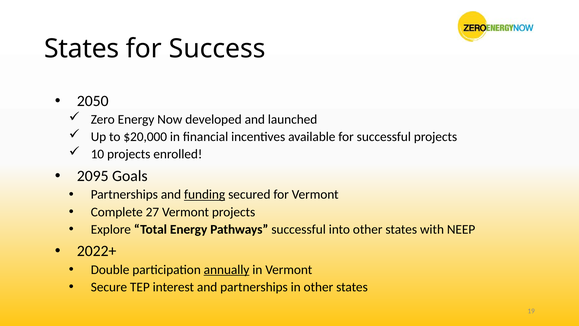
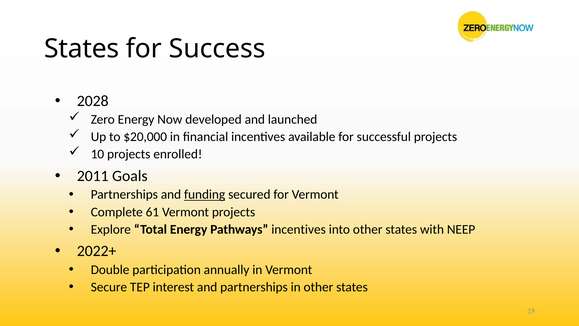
2050: 2050 -> 2028 (93, 101)
2095: 2095 -> 2011 (93, 176)
27: 27 -> 61 (152, 212)
Pathways successful: successful -> incentives (299, 229)
annually underline: present -> none (227, 269)
